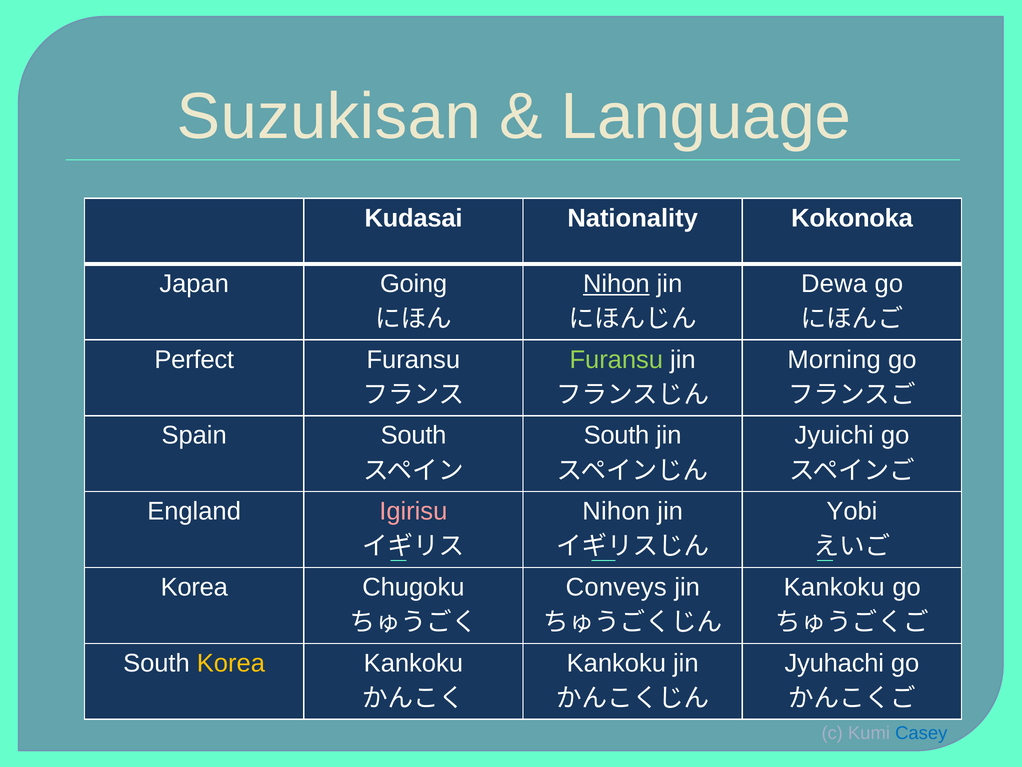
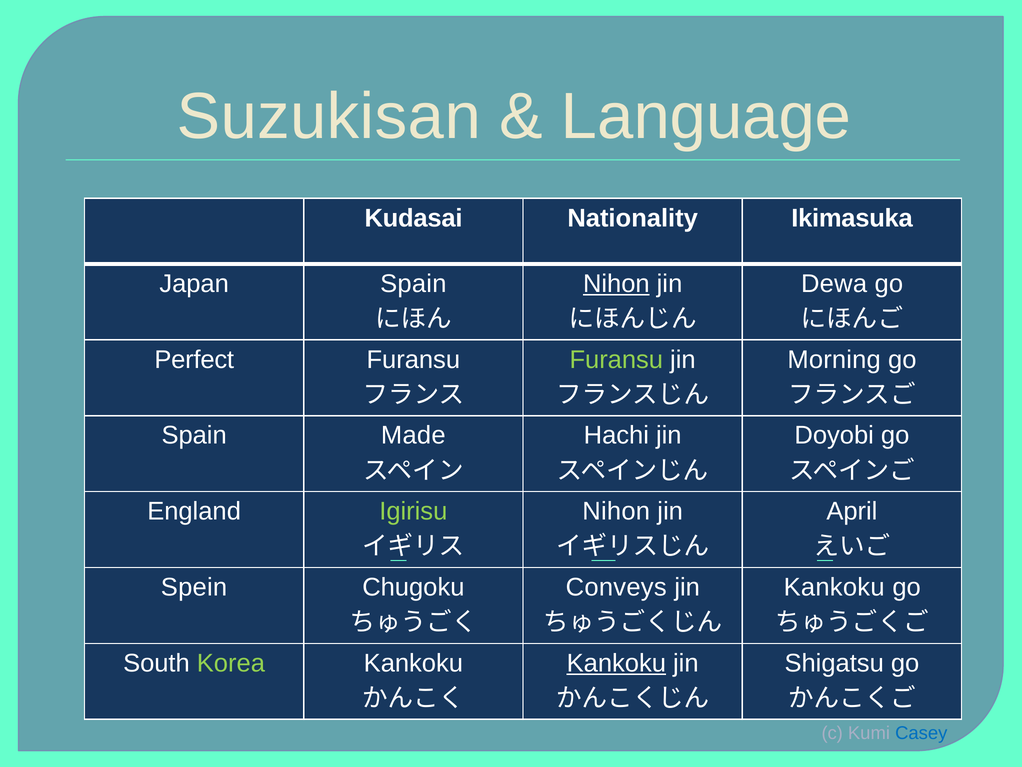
Kokonoka: Kokonoka -> Ikimasuka (852, 218)
Japan Going: Going -> Spain (413, 284)
Spain South: South -> Made (413, 435)
South: South -> Hachi (616, 435)
Jyuichi: Jyuichi -> Doyobi (834, 435)
Igirisu colour: pink -> light green (413, 511)
Yobi: Yobi -> April (852, 511)
Korea: Korea -> Spein (194, 587)
Korea colour: yellow -> light green (231, 663)
Kankoku underline: none -> present (616, 663)
Jyuhachi: Jyuhachi -> Shigatsu (834, 663)
